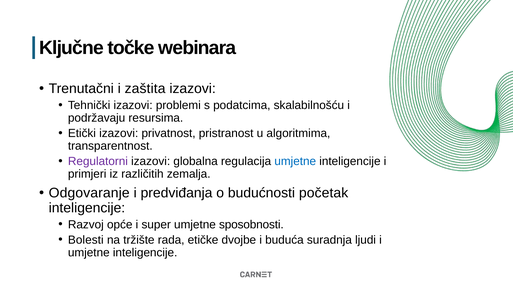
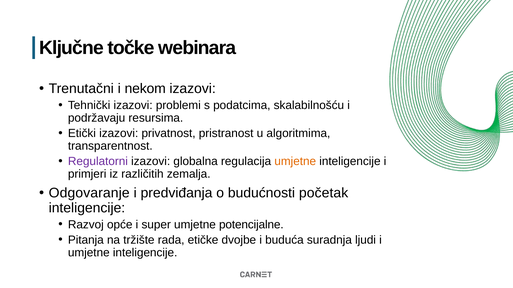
zaštita: zaštita -> nekom (145, 89)
umjetne colour: blue -> orange (295, 162)
sposobnosti: sposobnosti -> potencijalne (251, 225)
Bolesti: Bolesti -> Pitanja (86, 240)
